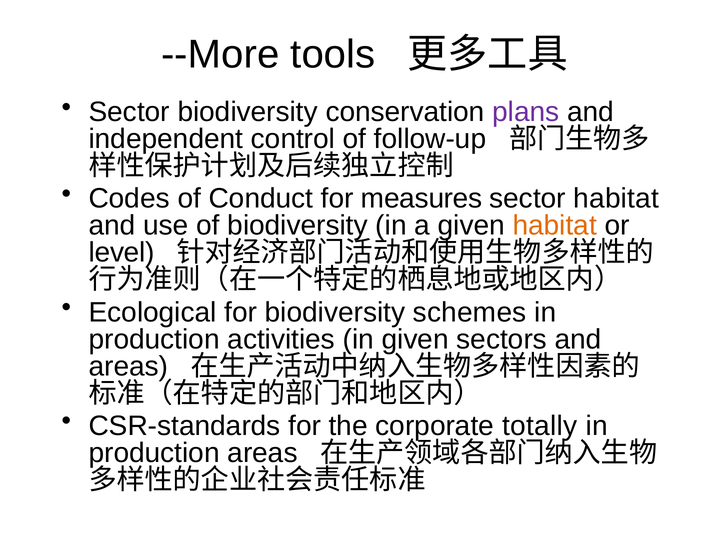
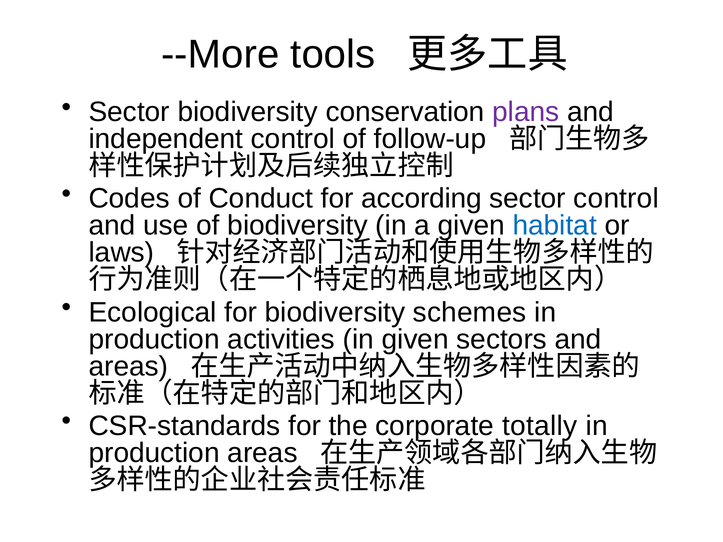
measures: measures -> according (422, 199)
sector habitat: habitat -> control (616, 199)
habitat colour: orange -> blue (555, 226)
level: level -> laws (121, 253)
